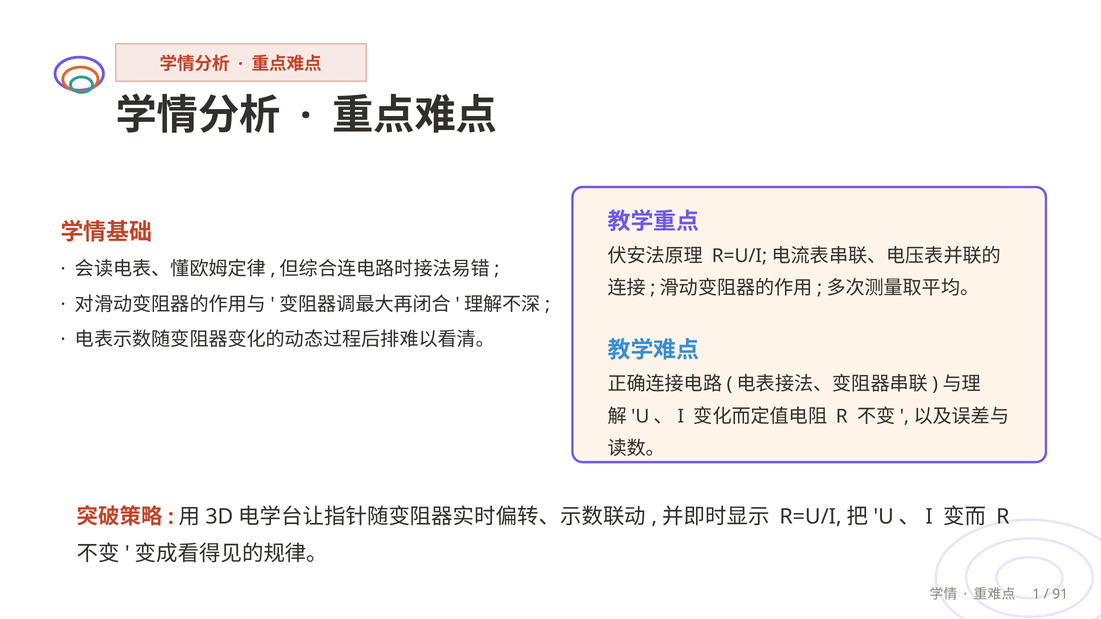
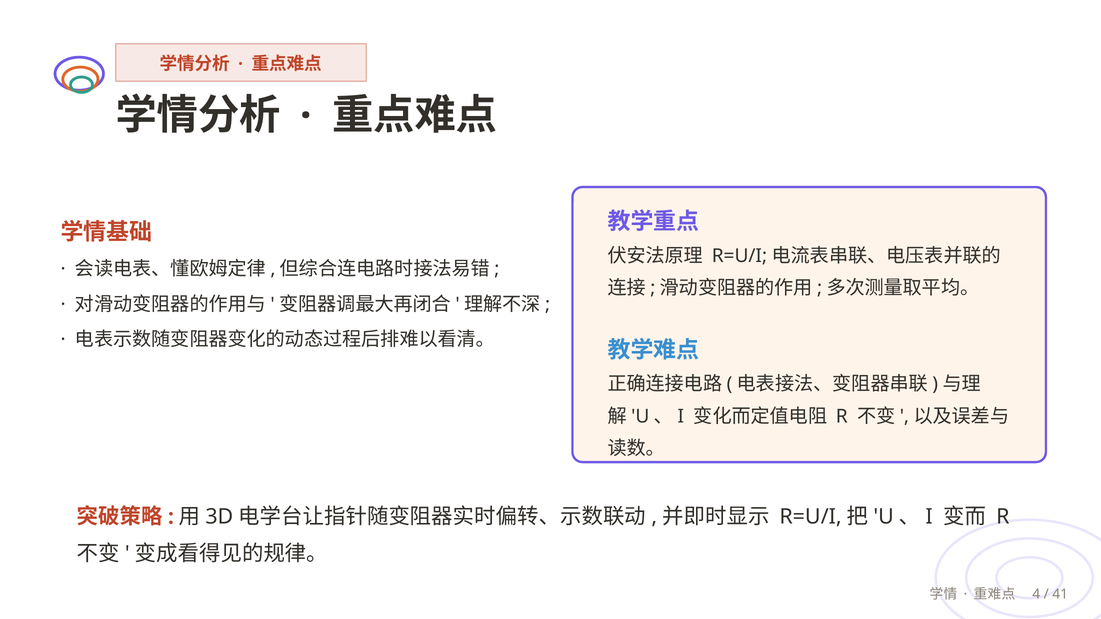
1: 1 -> 4 (1036, 594)
91: 91 -> 41 (1060, 594)
